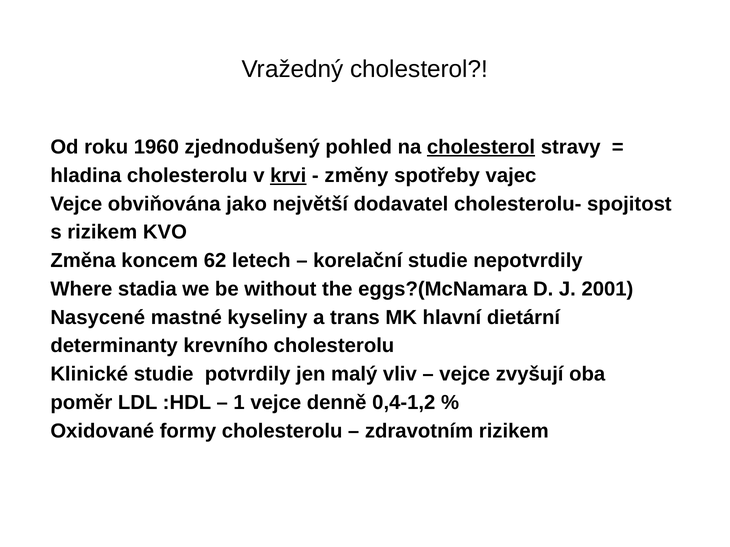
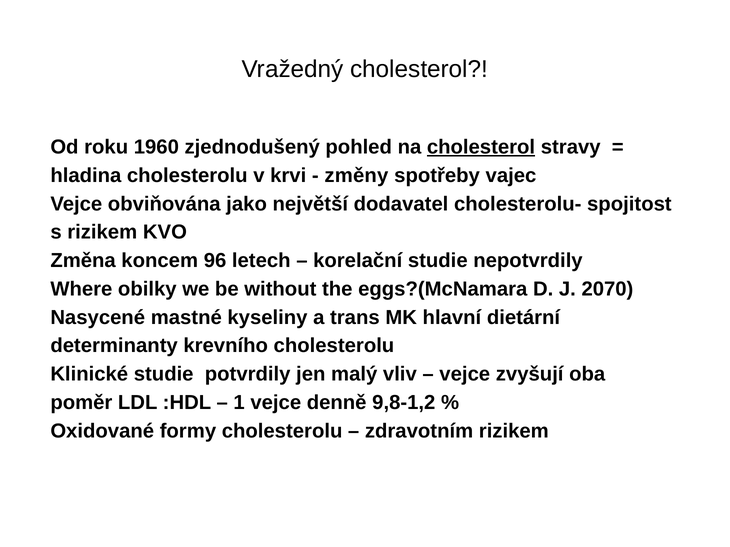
krvi underline: present -> none (288, 176)
62: 62 -> 96 (215, 261)
stadia: stadia -> obilky (147, 289)
2001: 2001 -> 2070 (607, 289)
0,4-1,2: 0,4-1,2 -> 9,8-1,2 (404, 403)
